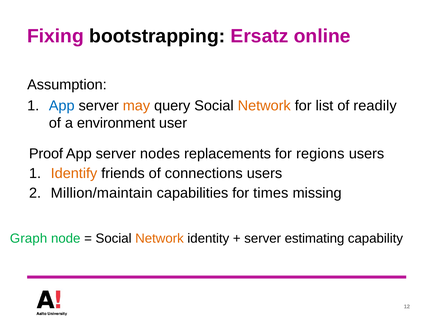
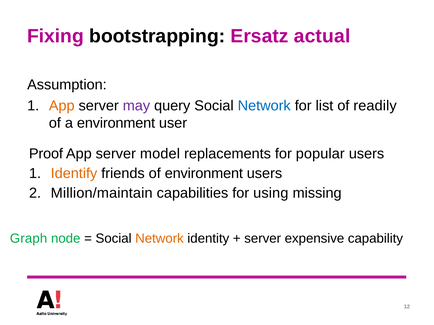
online: online -> actual (322, 36)
App colour: blue -> orange (62, 106)
may colour: orange -> purple (136, 106)
Network colour: orange -> blue (264, 106)
nodes: nodes -> model (160, 154)
regions: regions -> popular (320, 154)
of connections: connections -> environment (204, 174)
times: times -> using (271, 193)
estimating: estimating -> expensive (314, 239)
